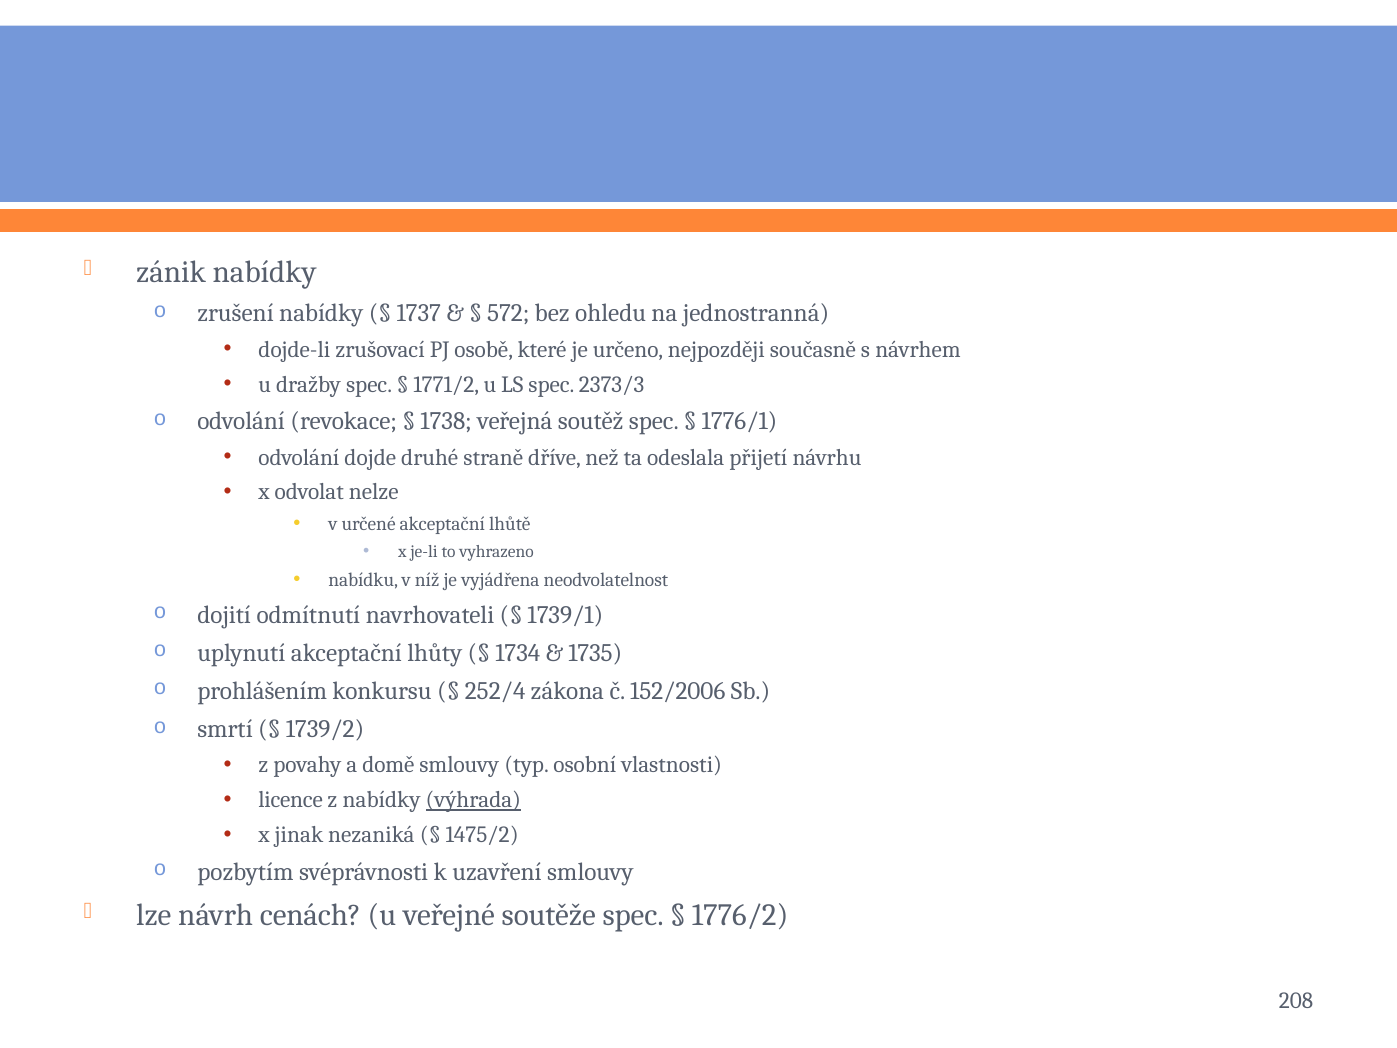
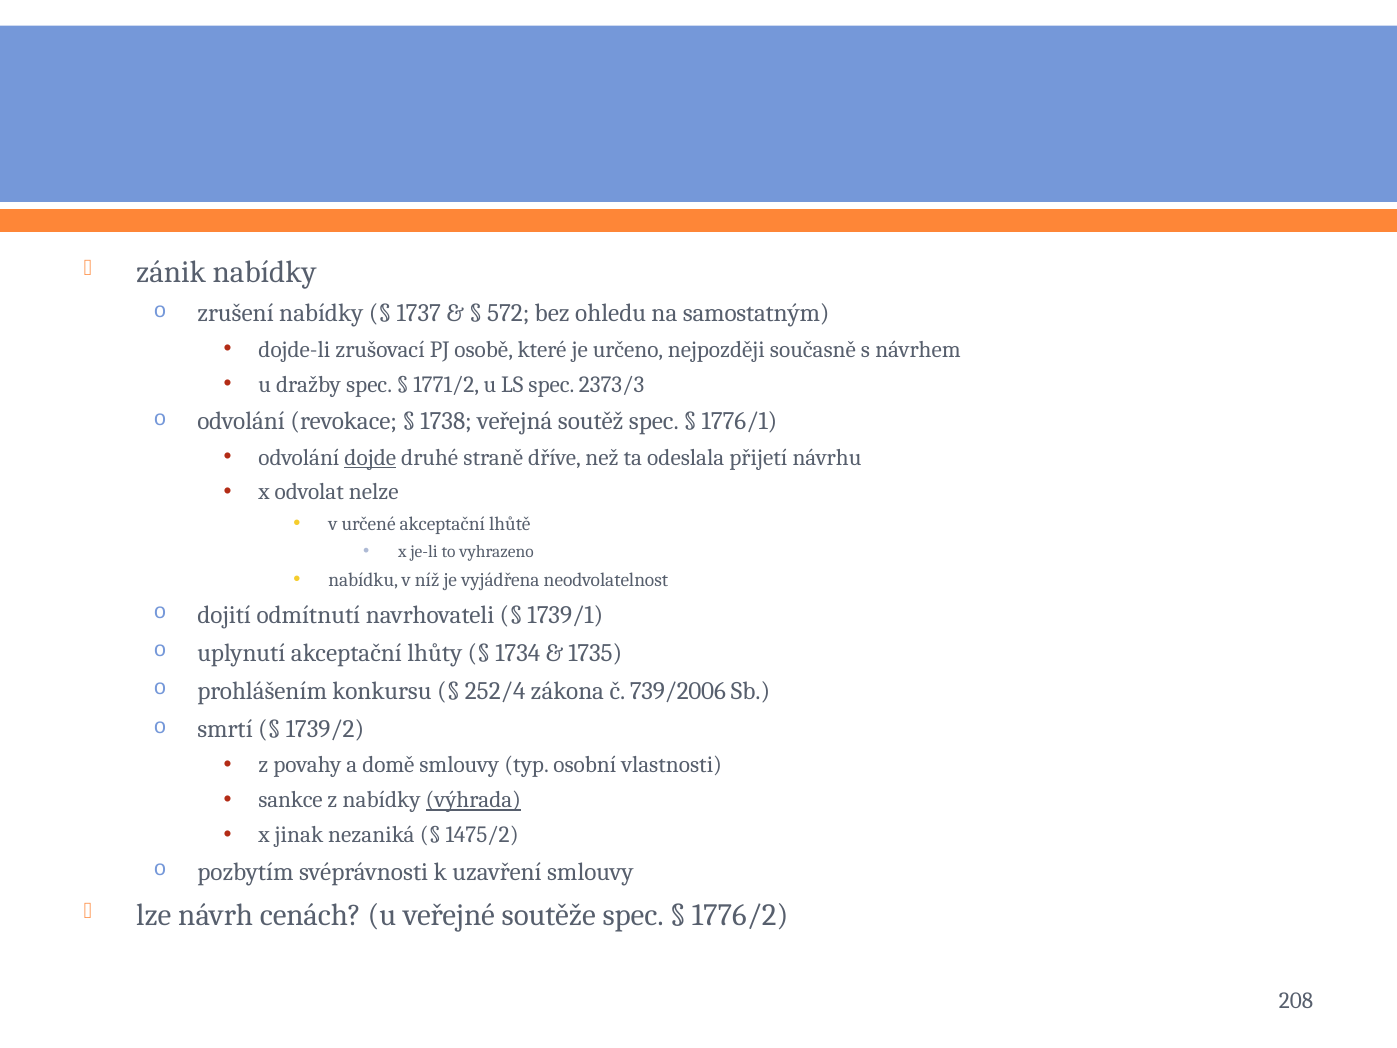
jednostranná: jednostranná -> samostatným (756, 313)
dojde underline: none -> present (370, 457)
152/2006: 152/2006 -> 739/2006 (678, 691)
licence: licence -> sankce (291, 800)
